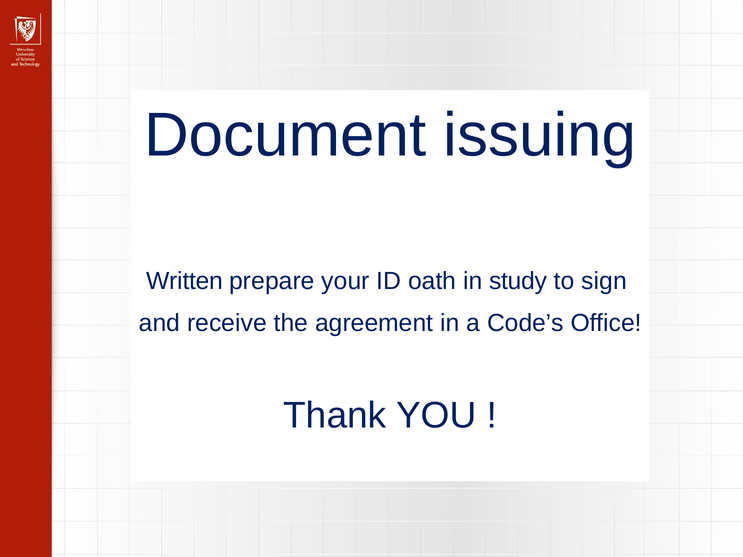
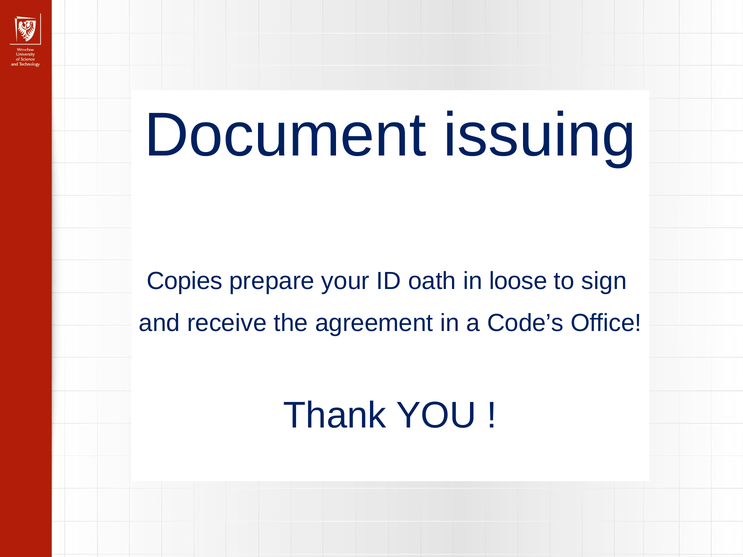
Written: Written -> Copies (185, 281)
study: study -> loose (518, 281)
